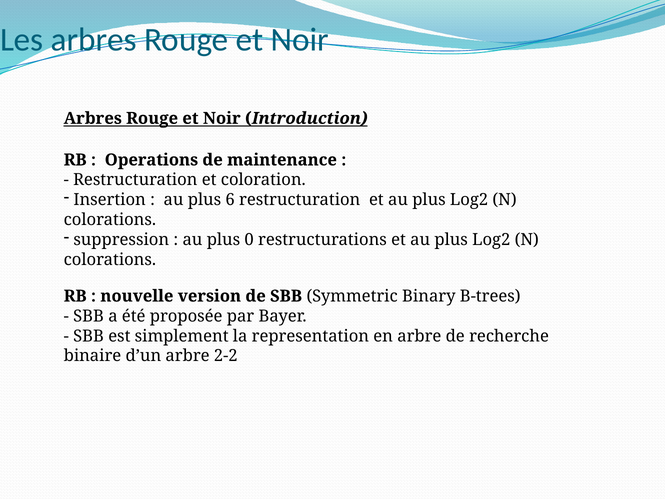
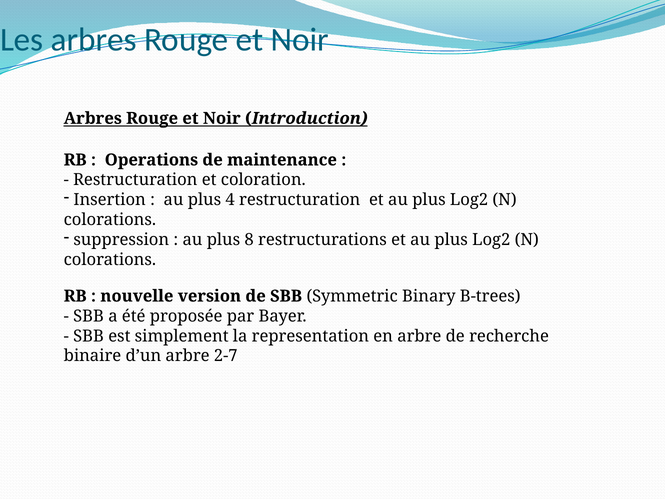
6: 6 -> 4 (230, 200)
0: 0 -> 8 (249, 240)
2-2: 2-2 -> 2-7 (226, 356)
